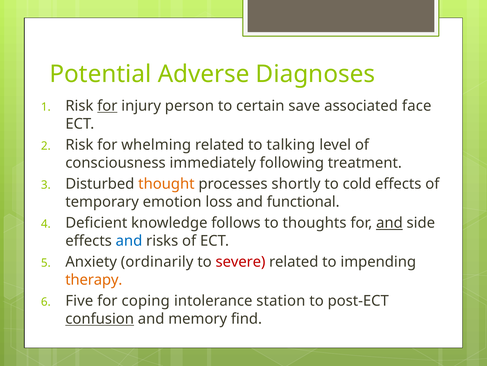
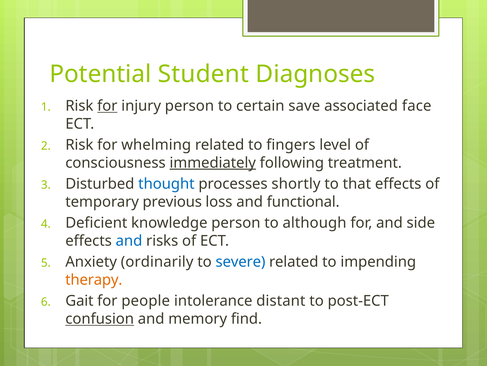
Adverse: Adverse -> Student (203, 74)
talking: talking -> fingers (291, 145)
immediately underline: none -> present (213, 163)
thought colour: orange -> blue (166, 184)
cold: cold -> that (357, 184)
emotion: emotion -> previous (172, 201)
knowledge follows: follows -> person (236, 223)
thoughts: thoughts -> although (315, 223)
and underline: present -> none (389, 223)
severe colour: red -> blue (241, 262)
Five: Five -> Gait (79, 300)
coping: coping -> people (146, 300)
station: station -> distant (281, 300)
